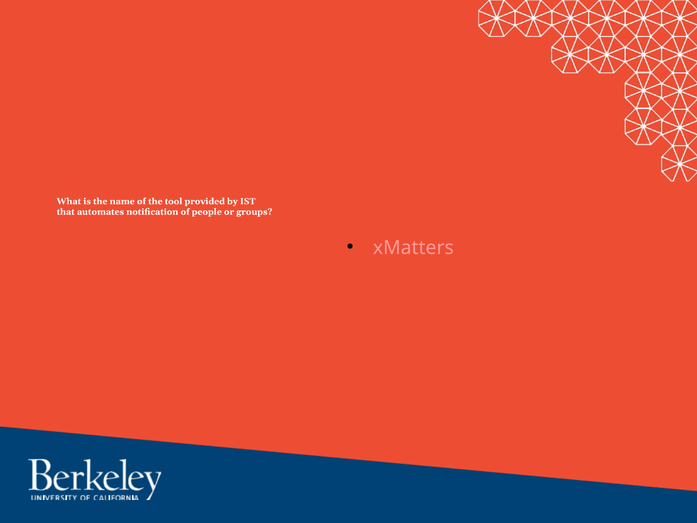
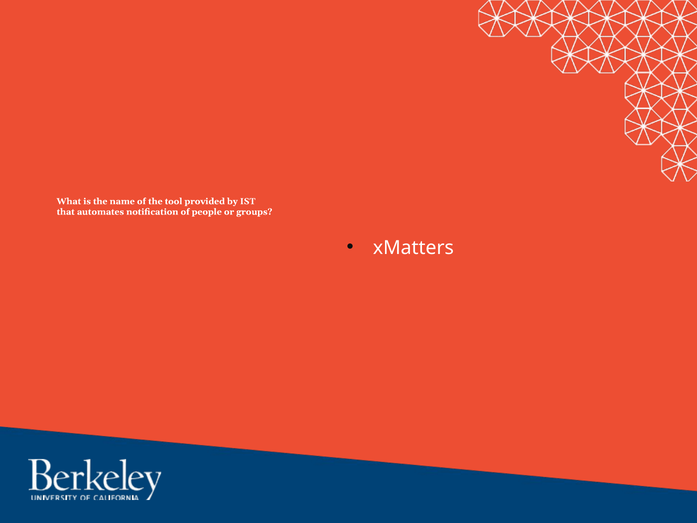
xMatters colour: pink -> white (413, 248)
